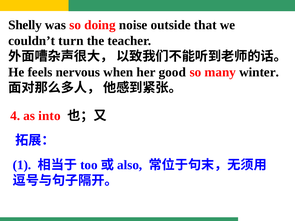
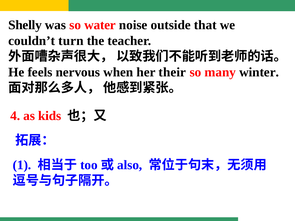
doing: doing -> water (100, 25)
good: good -> their (172, 72)
into: into -> kids (50, 116)
